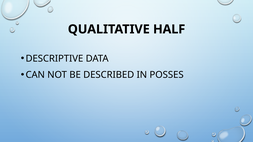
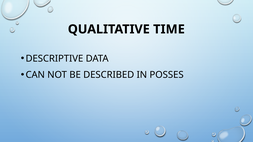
HALF: HALF -> TIME (169, 29)
